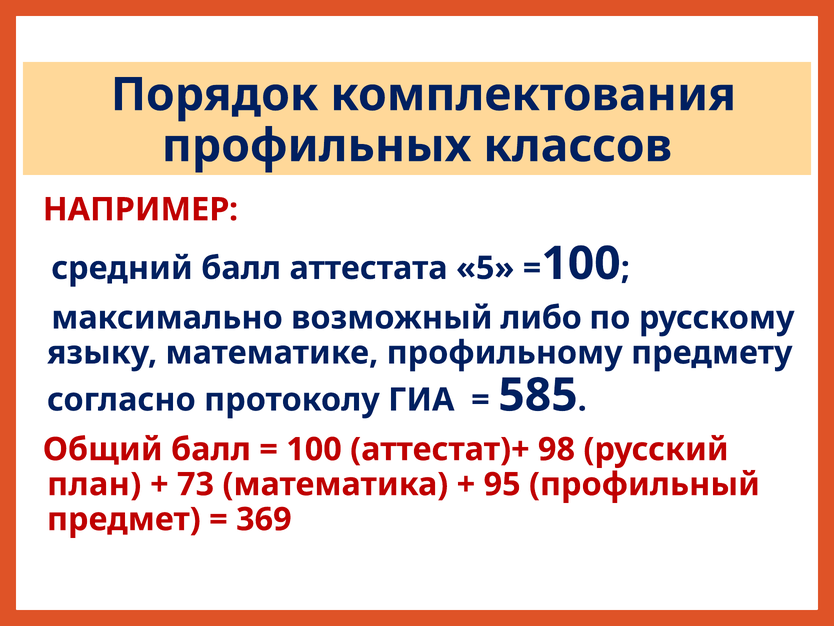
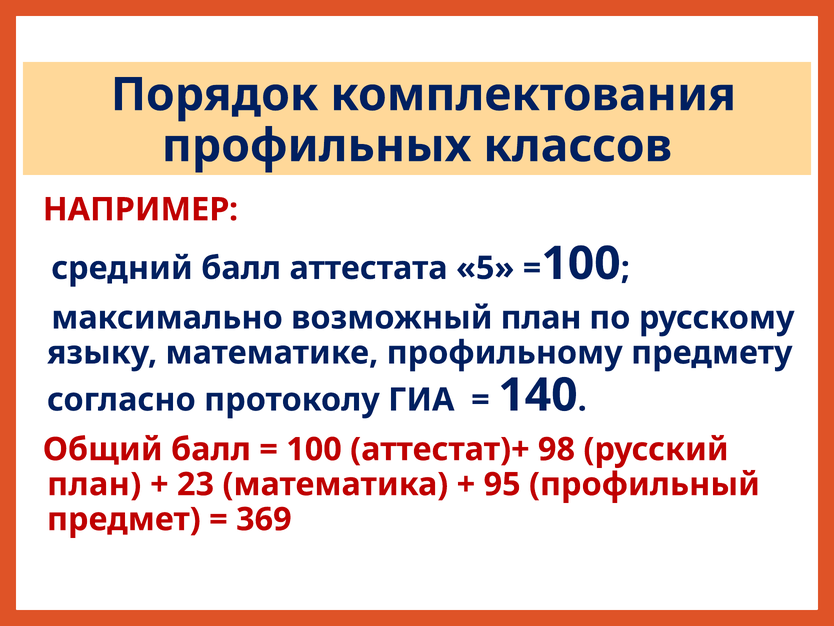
возможный либо: либо -> план (541, 318)
585: 585 -> 140 (538, 395)
73: 73 -> 23 (196, 484)
